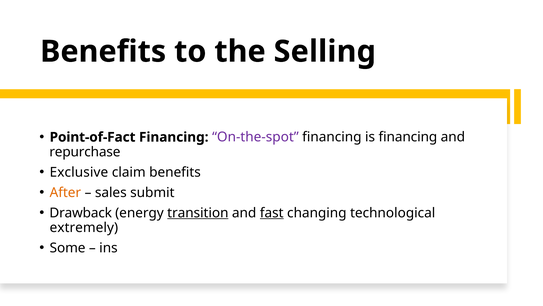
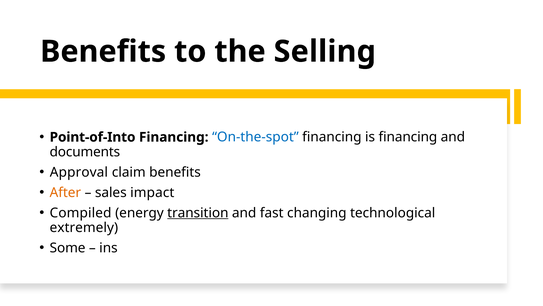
Point-of-Fact: Point-of-Fact -> Point-of-Into (93, 137)
On-the-spot colour: purple -> blue (255, 137)
repurchase: repurchase -> documents (85, 152)
Exclusive: Exclusive -> Approval (79, 172)
submit: submit -> impact (152, 192)
Drawback: Drawback -> Compiled (81, 213)
fast underline: present -> none (272, 213)
